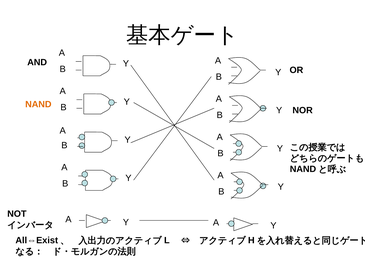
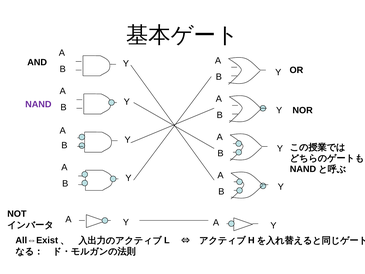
NAND colour: orange -> purple (38, 104)
